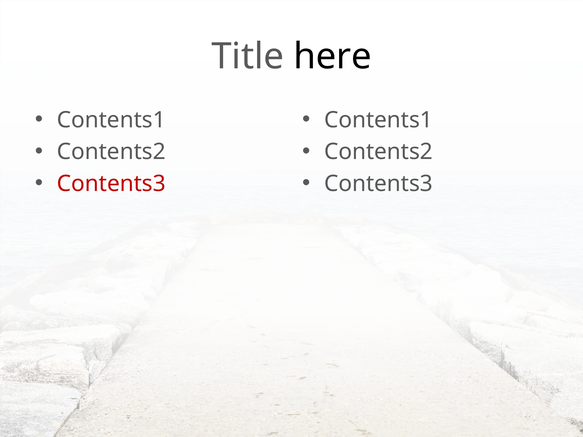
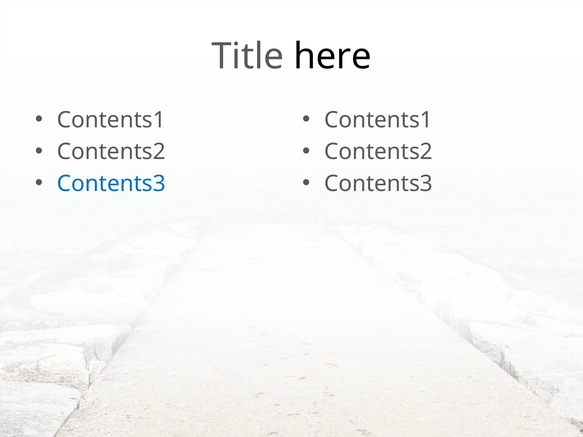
Contents3 colour: red -> blue (111, 184)
